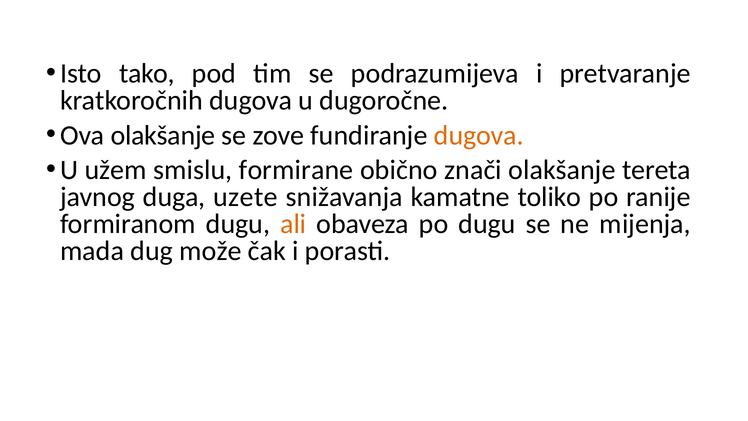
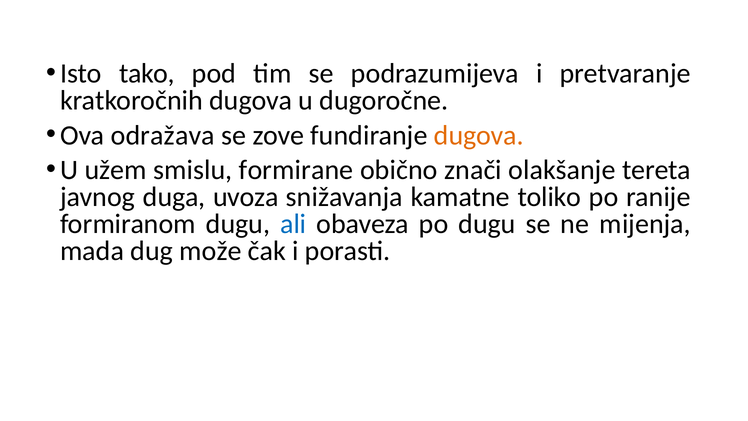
Ova olakšanje: olakšanje -> odražava (163, 135)
uzete: uzete -> uvoza (246, 197)
ali colour: orange -> blue (293, 224)
